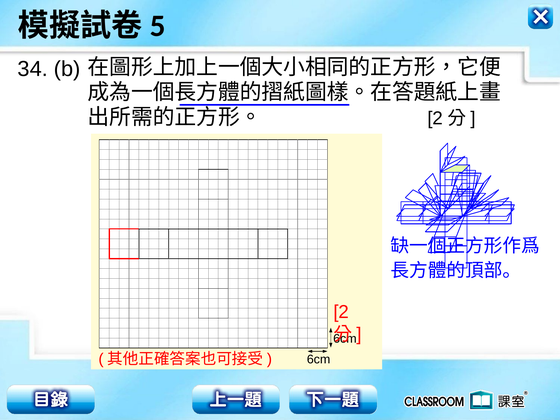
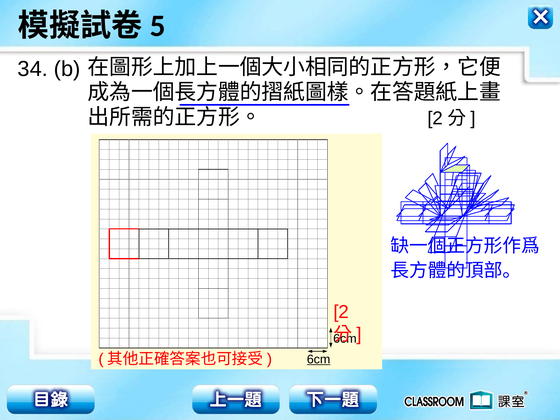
6cm underline: none -> present (319, 359)
